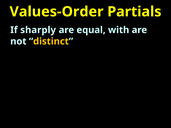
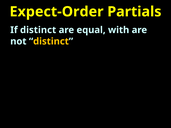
Values-Order: Values-Order -> Expect-Order (57, 12)
If sharply: sharply -> distinct (38, 30)
